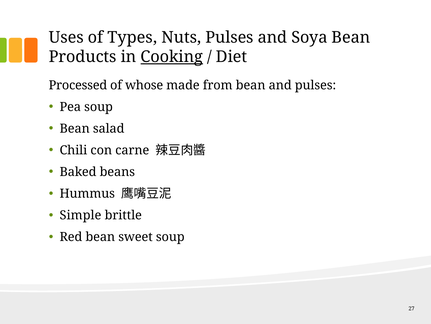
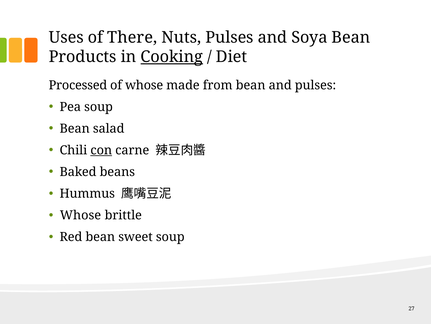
Types: Types -> There (132, 37)
con underline: none -> present (101, 150)
Simple: Simple -> Whose (80, 215)
